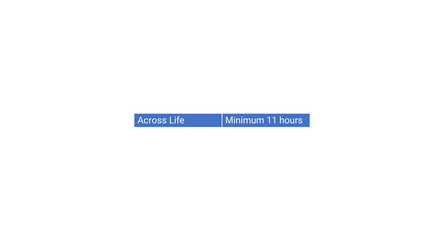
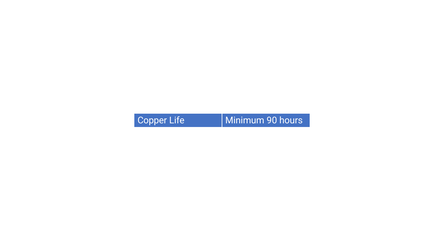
Across: Across -> Copper (152, 120)
11: 11 -> 90 (272, 120)
